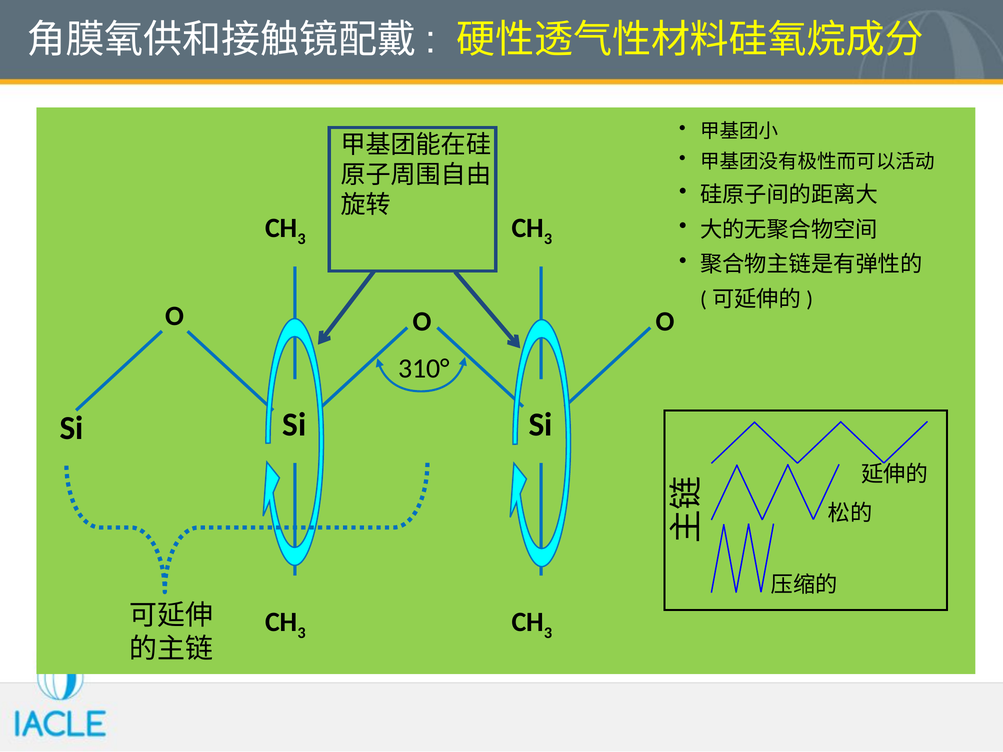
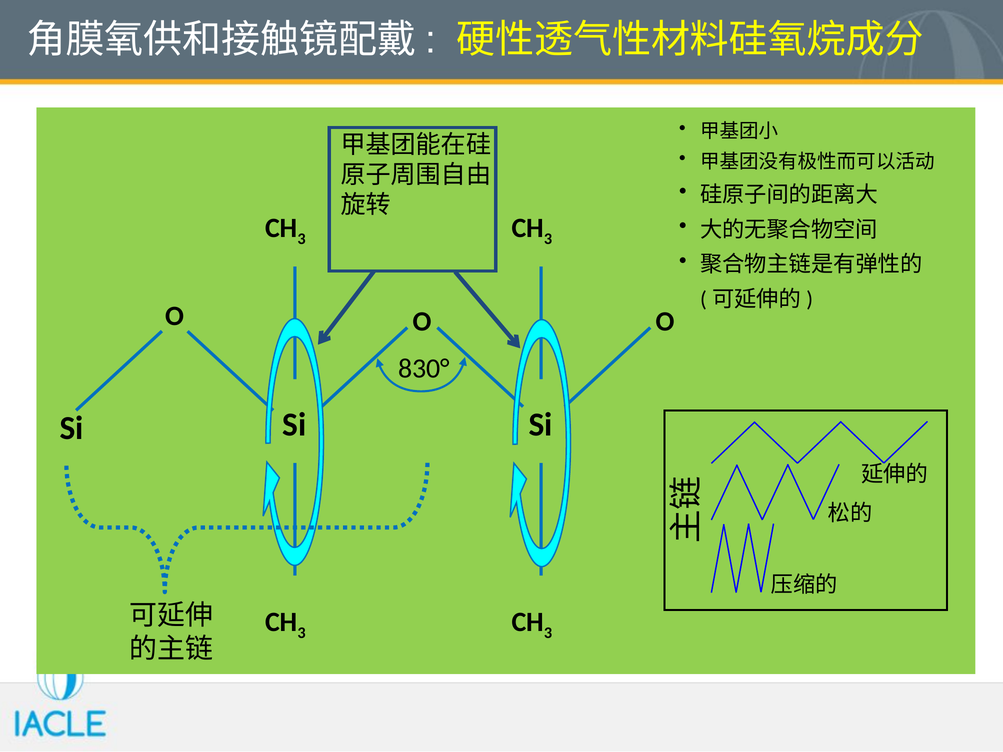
310°: 310° -> 830° (424, 369)
